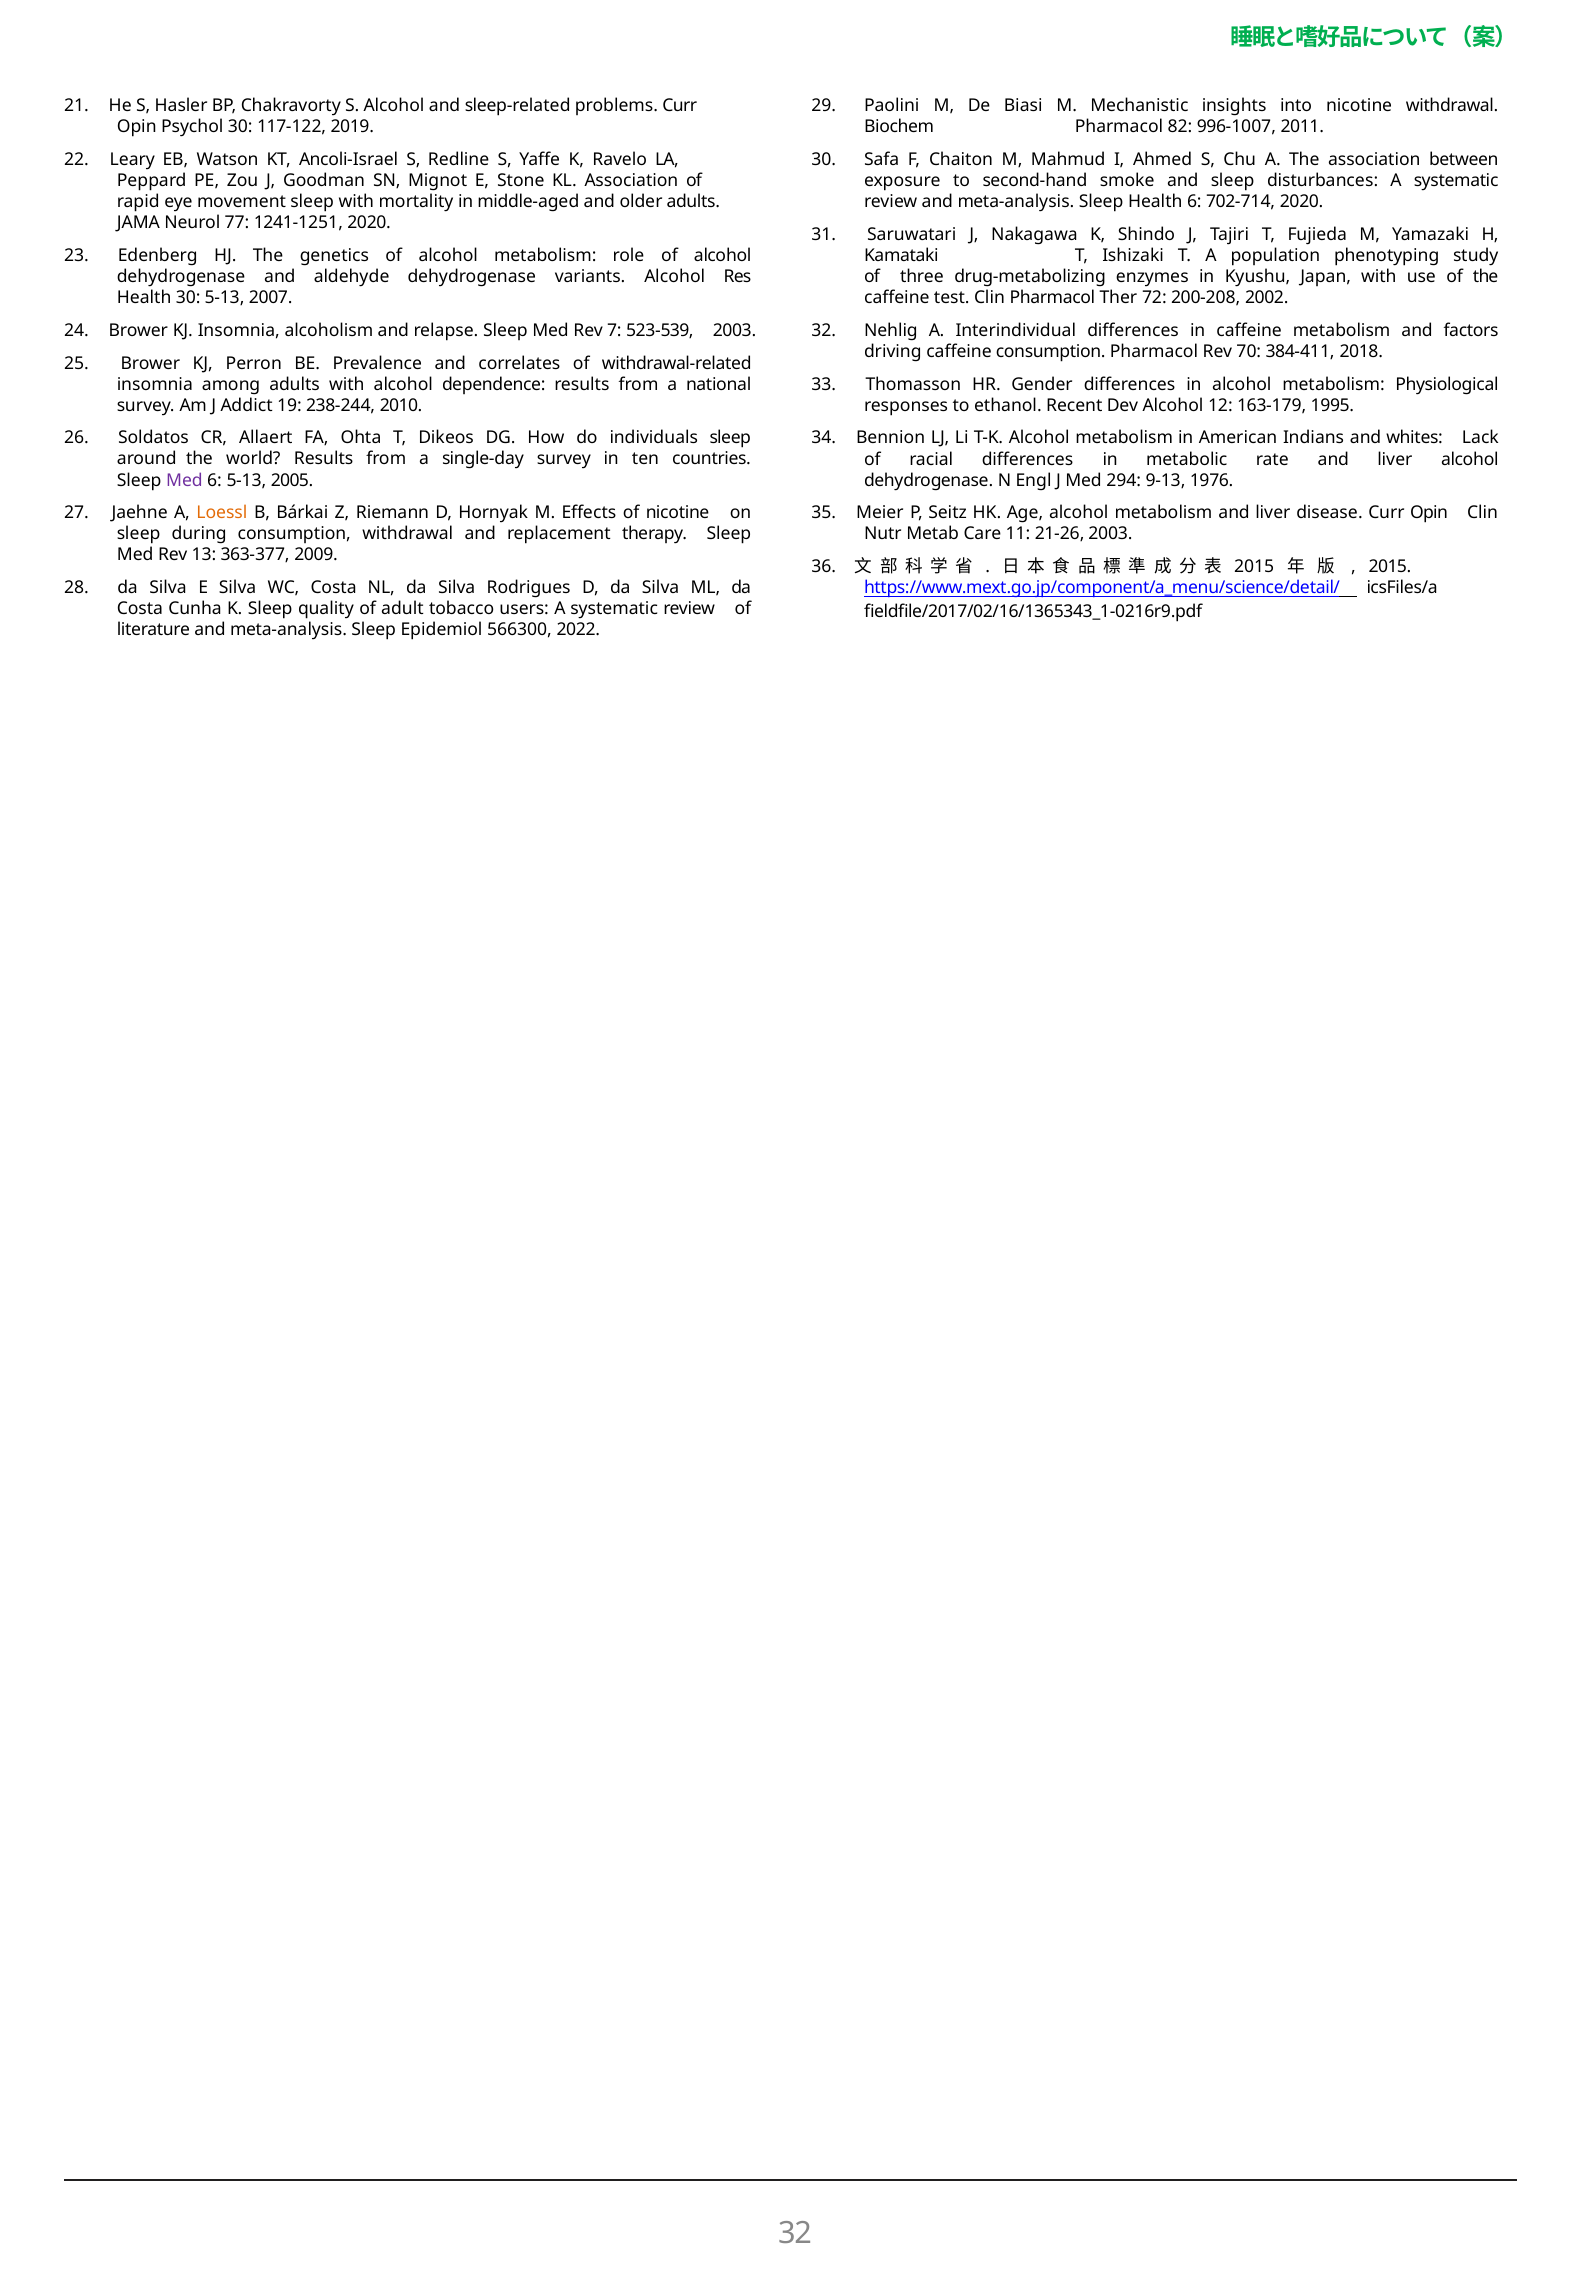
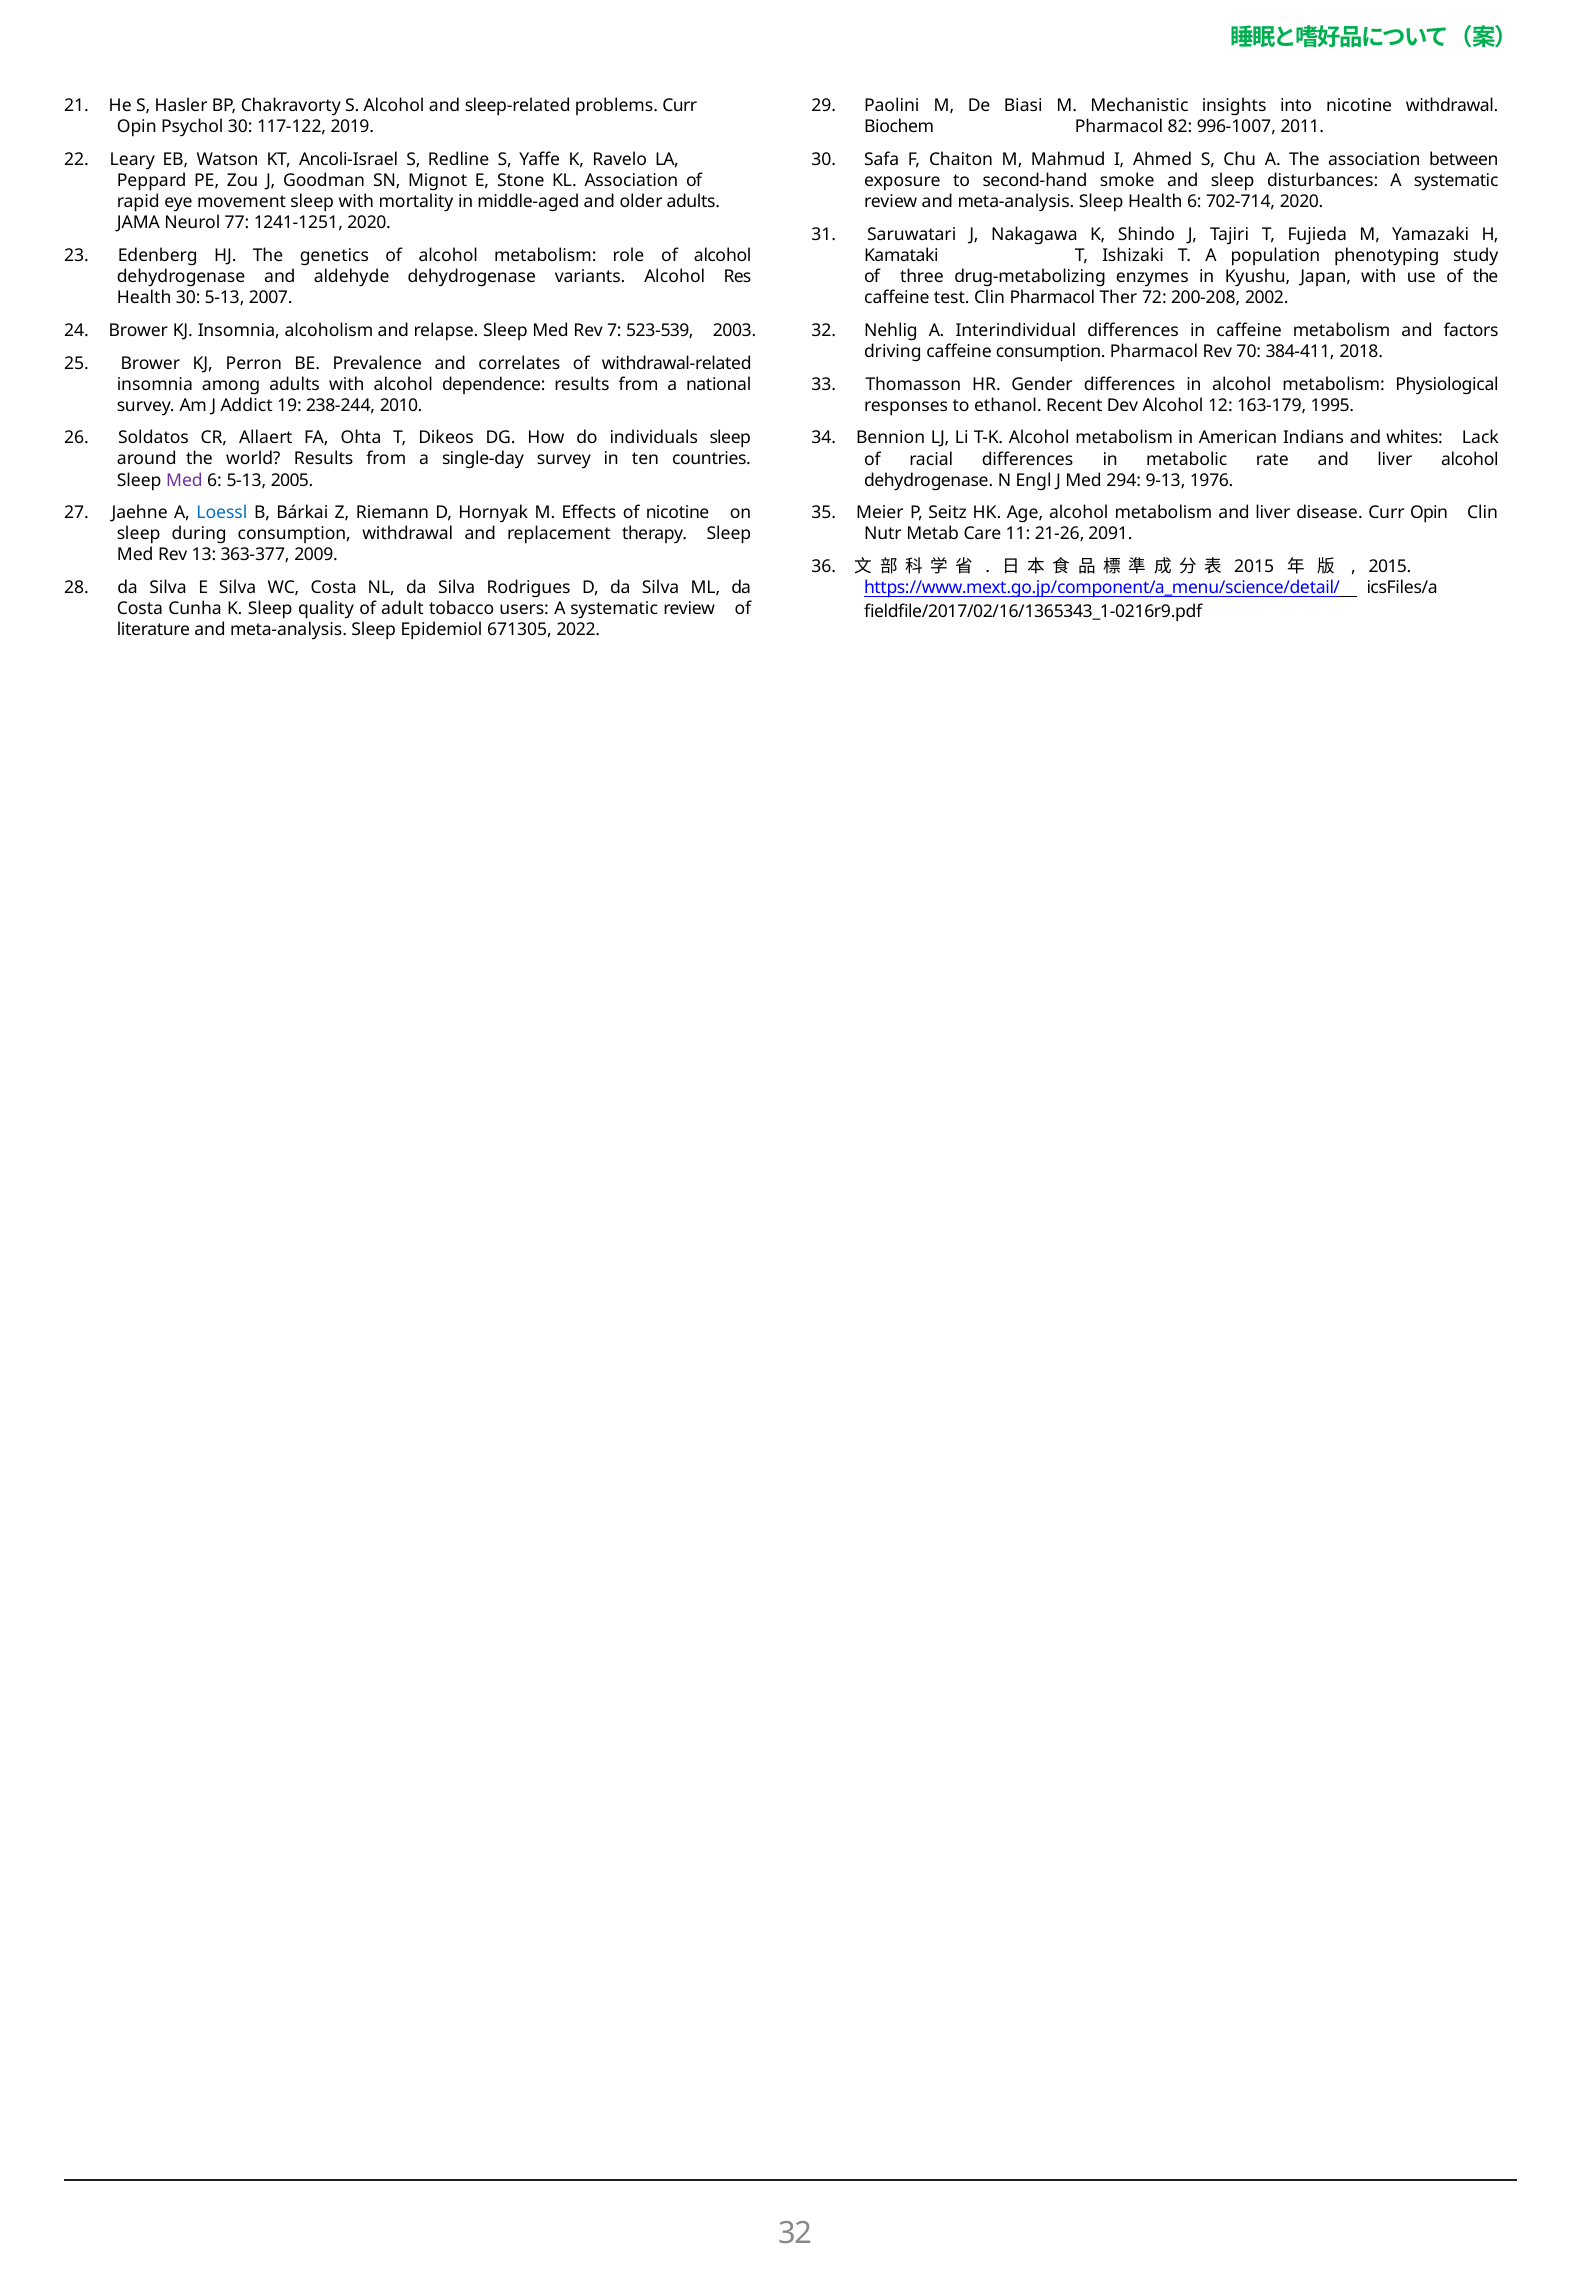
Loessl colour: orange -> blue (222, 513)
21-26 2003: 2003 -> 2091 (1110, 534)
566300: 566300 -> 671305 (520, 630)
